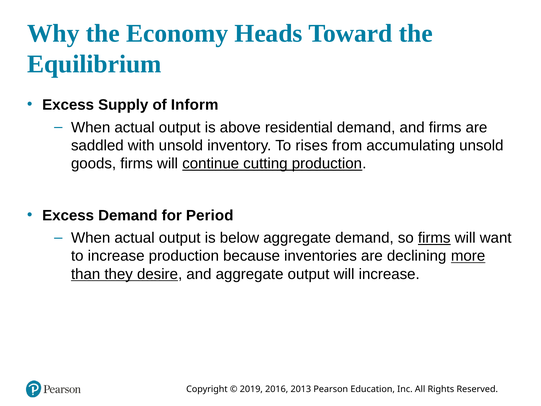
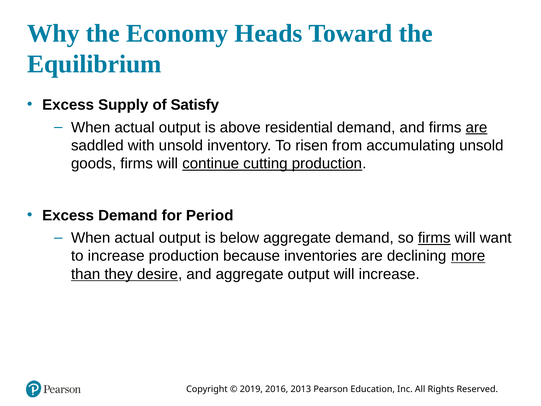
Inform: Inform -> Satisfy (195, 105)
are underline: none -> present (476, 127)
rises: rises -> risen (312, 145)
